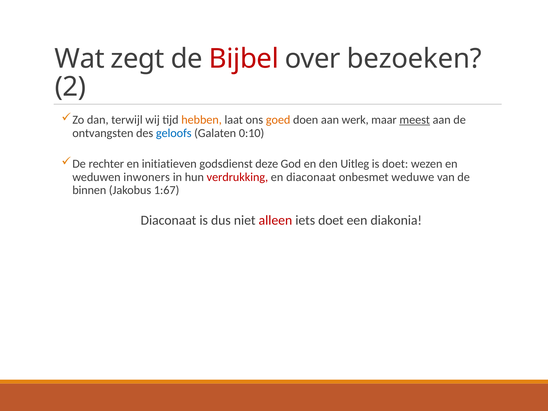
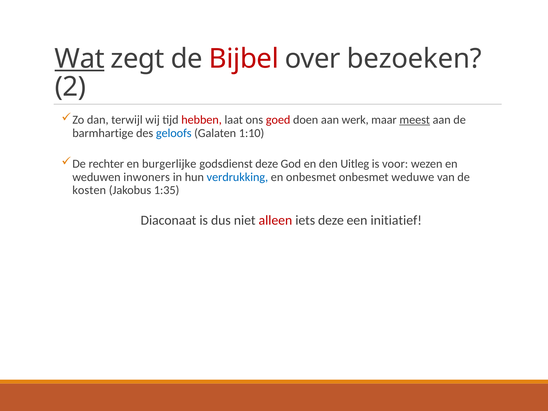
Wat underline: none -> present (80, 59)
hebben colour: orange -> red (202, 120)
goed colour: orange -> red (278, 120)
ontvangsten: ontvangsten -> barmhartige (103, 133)
0:10: 0:10 -> 1:10 (252, 133)
initiatieven: initiatieven -> burgerlijke (169, 164)
is doet: doet -> voor (395, 164)
verdrukking colour: red -> blue (237, 177)
en diaconaat: diaconaat -> onbesmet (311, 177)
binnen: binnen -> kosten (89, 190)
1:67: 1:67 -> 1:35 (167, 190)
iets doet: doet -> deze (331, 220)
diakonia: diakonia -> initiatief (396, 220)
